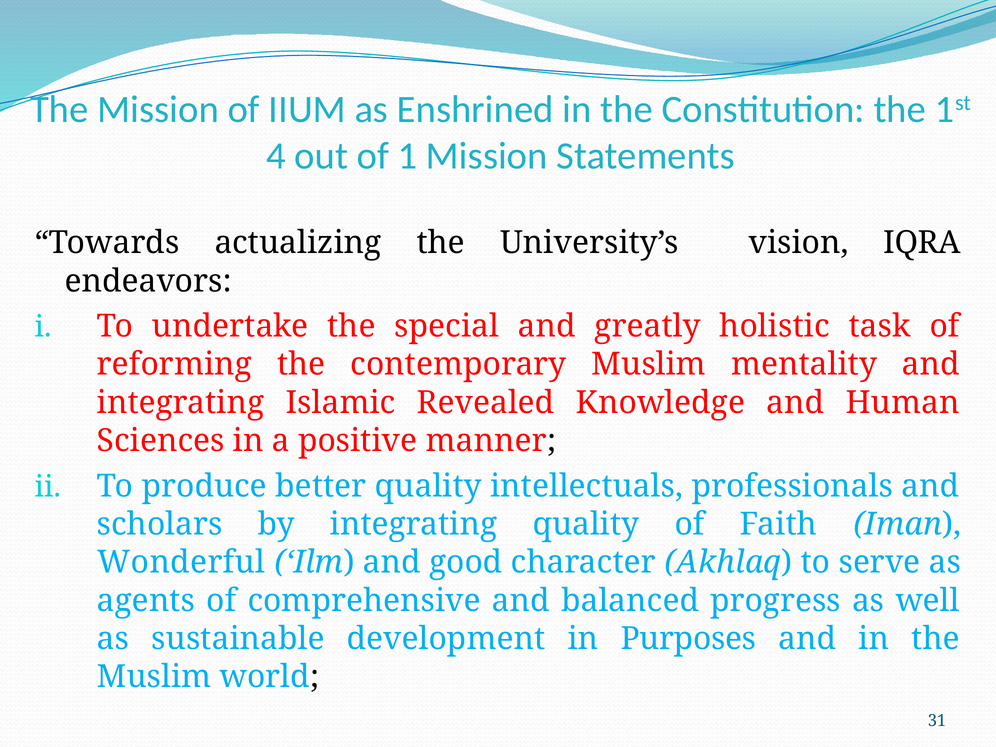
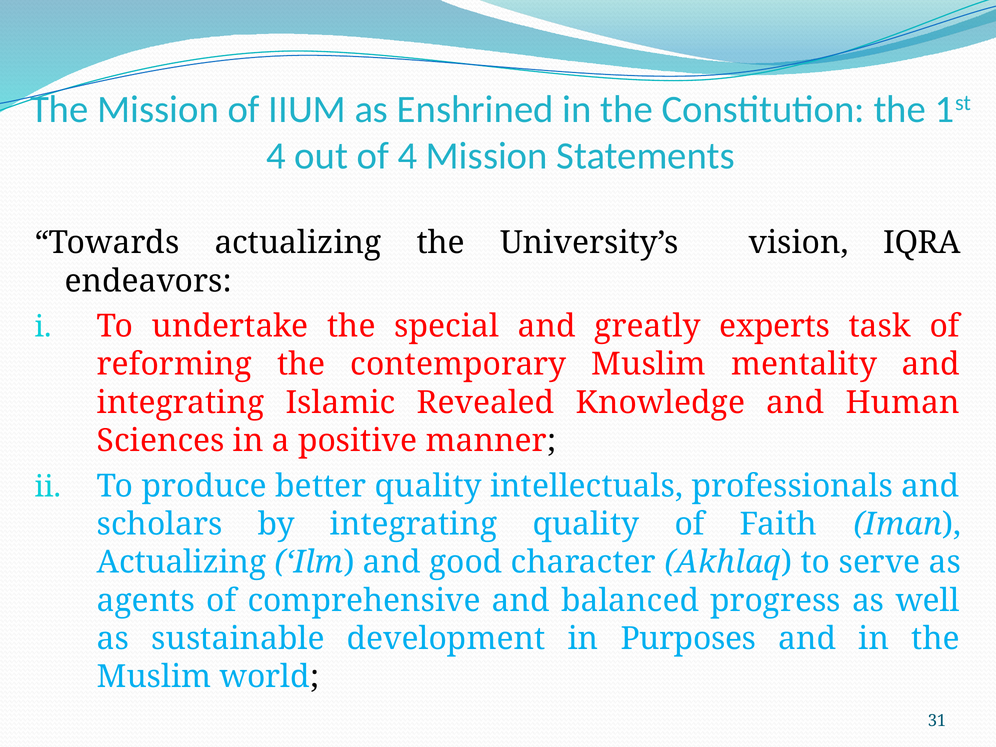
of 1: 1 -> 4 (407, 156)
holistic: holistic -> experts (775, 326)
Wonderful: Wonderful -> Actualizing (182, 562)
